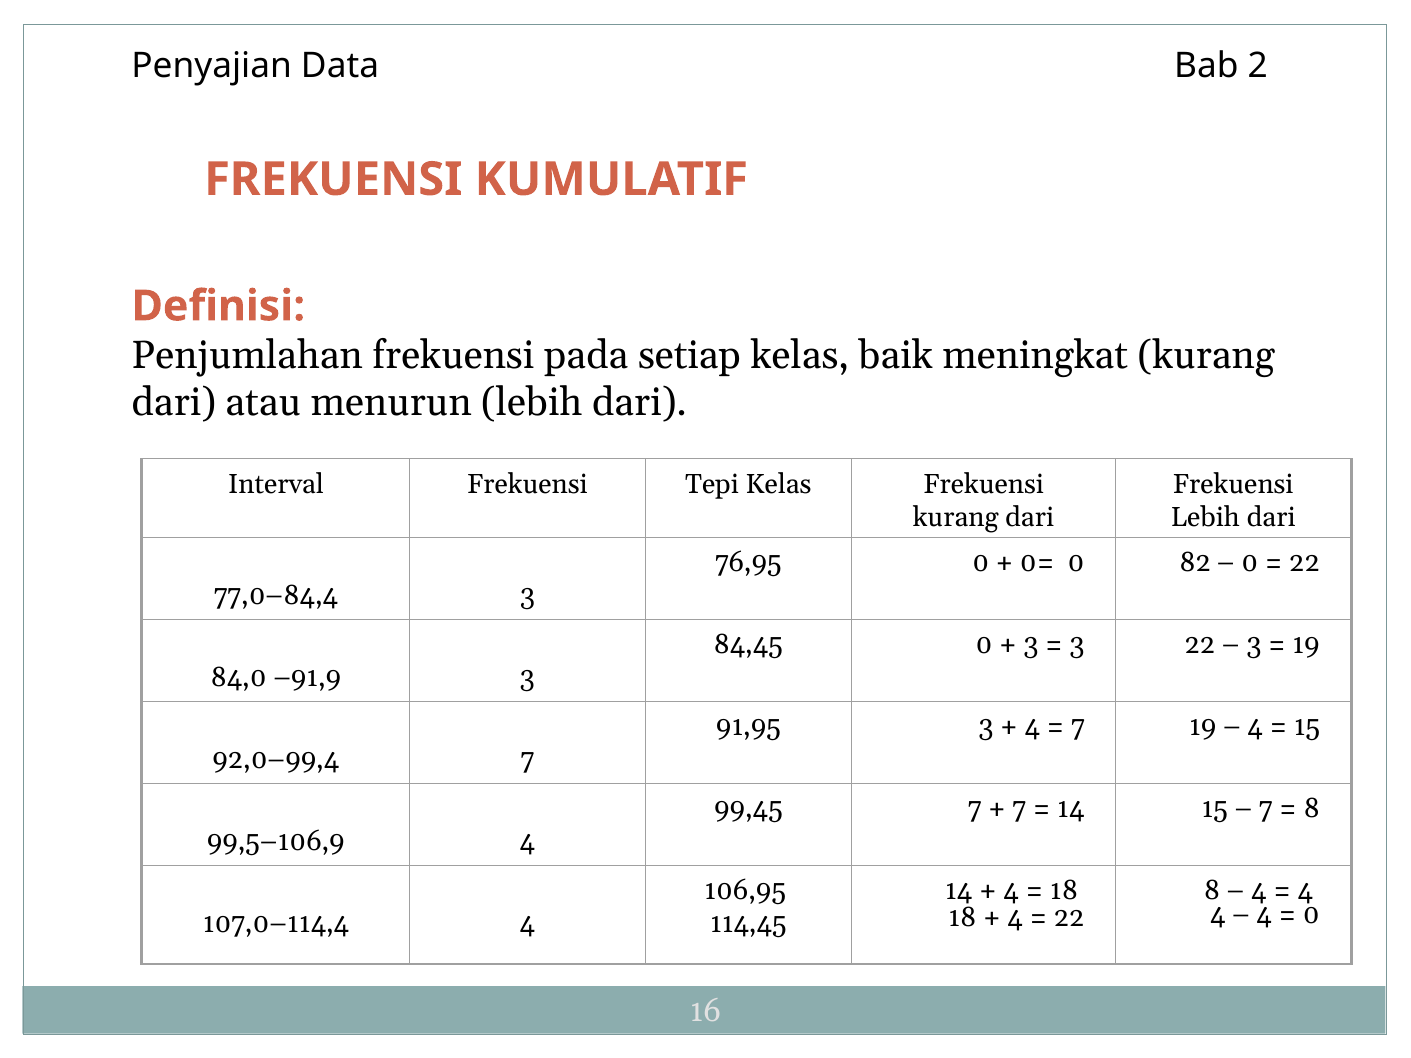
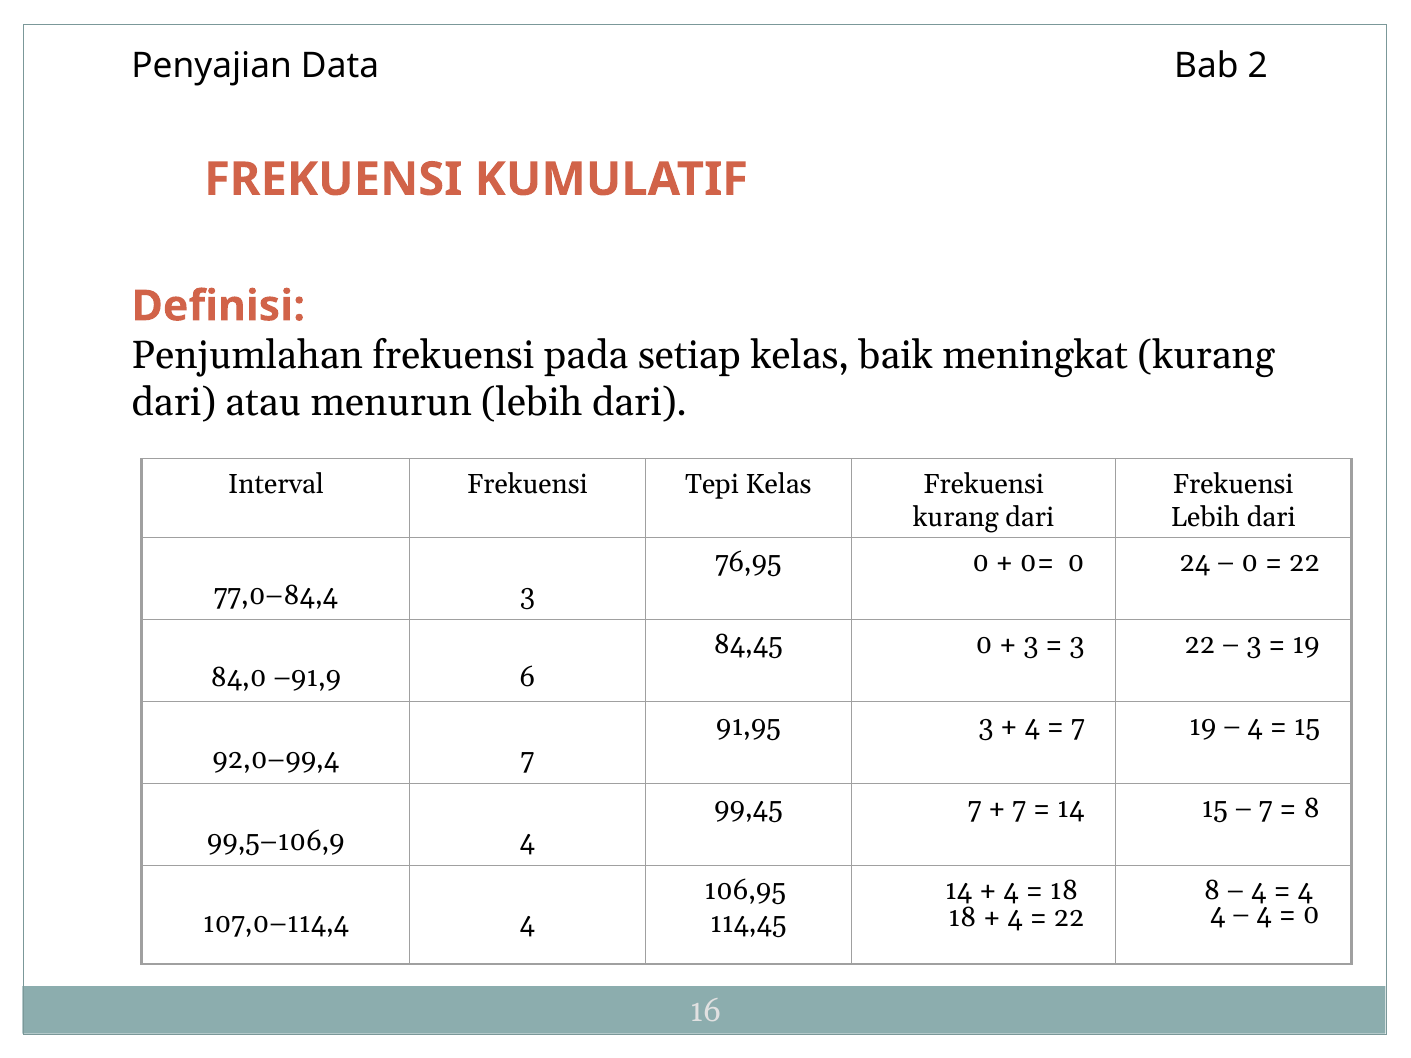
82: 82 -> 24 (1195, 563)
–91,9 3: 3 -> 6 (527, 678)
